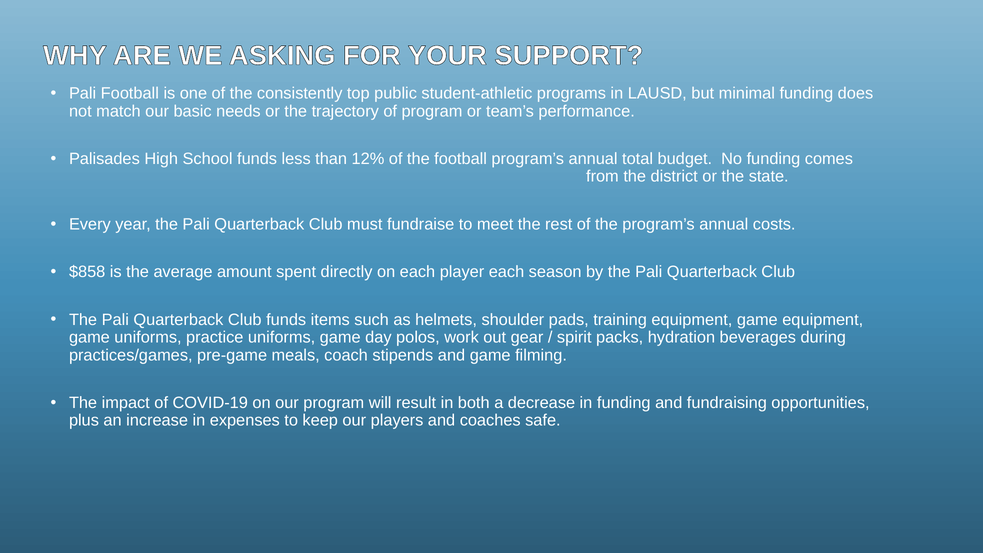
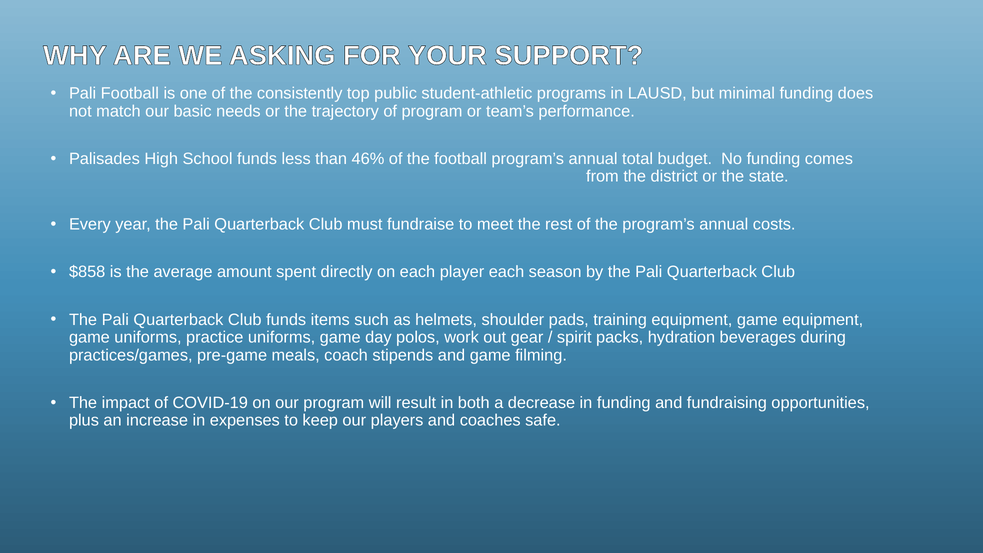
12%: 12% -> 46% (368, 159)
